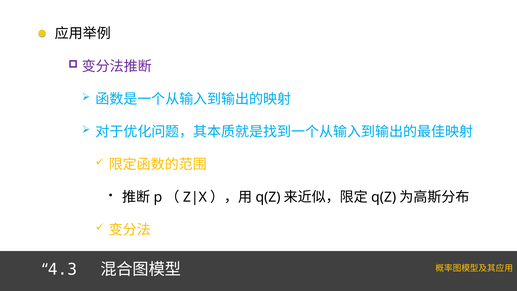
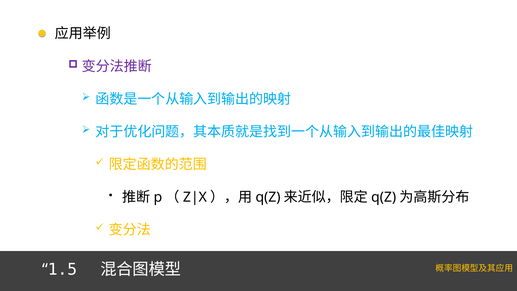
4.3: 4.3 -> 1.5 (62, 269)
